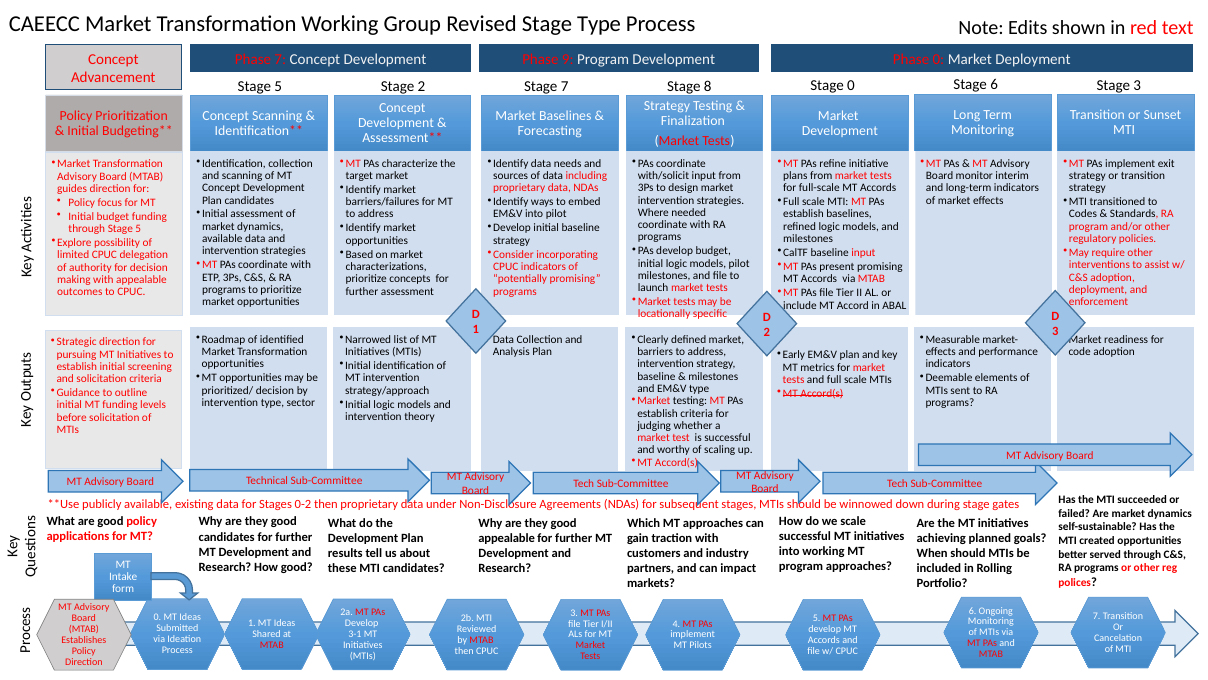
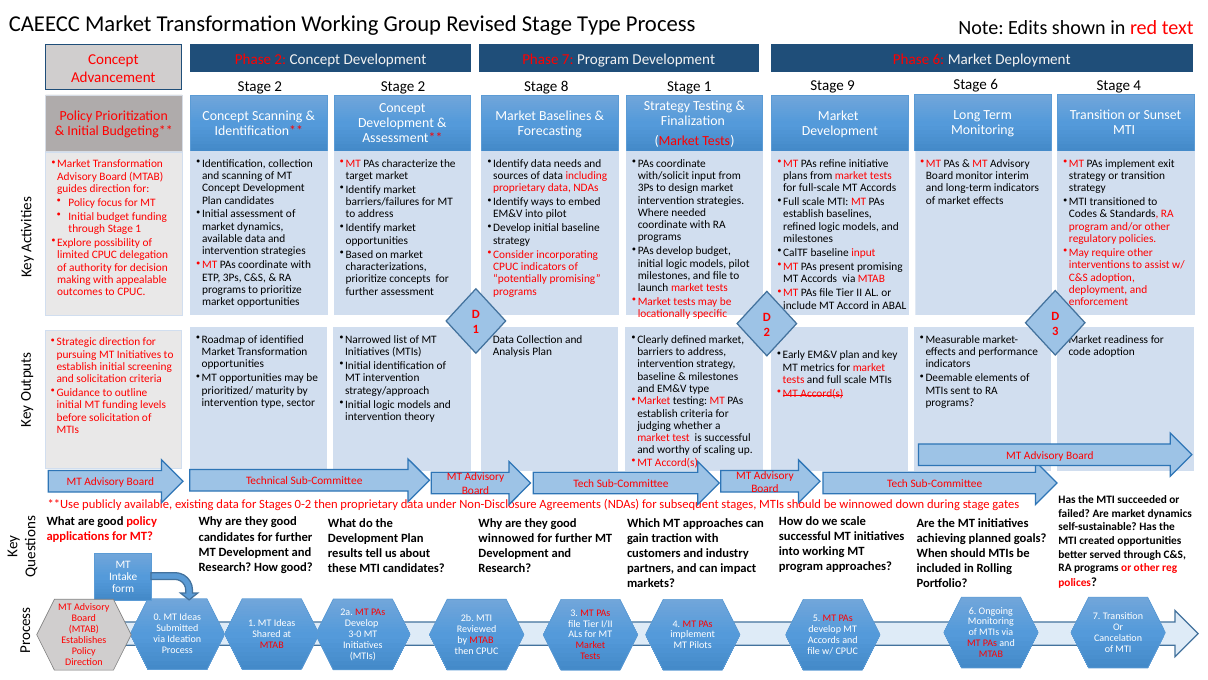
Phase 7: 7 -> 2 (280, 59)
Phase 9: 9 -> 7 (568, 59)
Phase 0: 0 -> 6 (938, 59)
5: 5 -> 2 (278, 86)
Stage 7: 7 -> 8 (565, 86)
8: 8 -> 1 (708, 86)
Stage 0: 0 -> 9 (851, 85)
Stage 3: 3 -> 4 (1137, 85)
through Stage 5: 5 -> 1 (138, 229)
prioritized/ decision: decision -> maturity (275, 390)
appealable: appealable -> winnowed (506, 538)
3-1: 3-1 -> 3-0 (355, 634)
